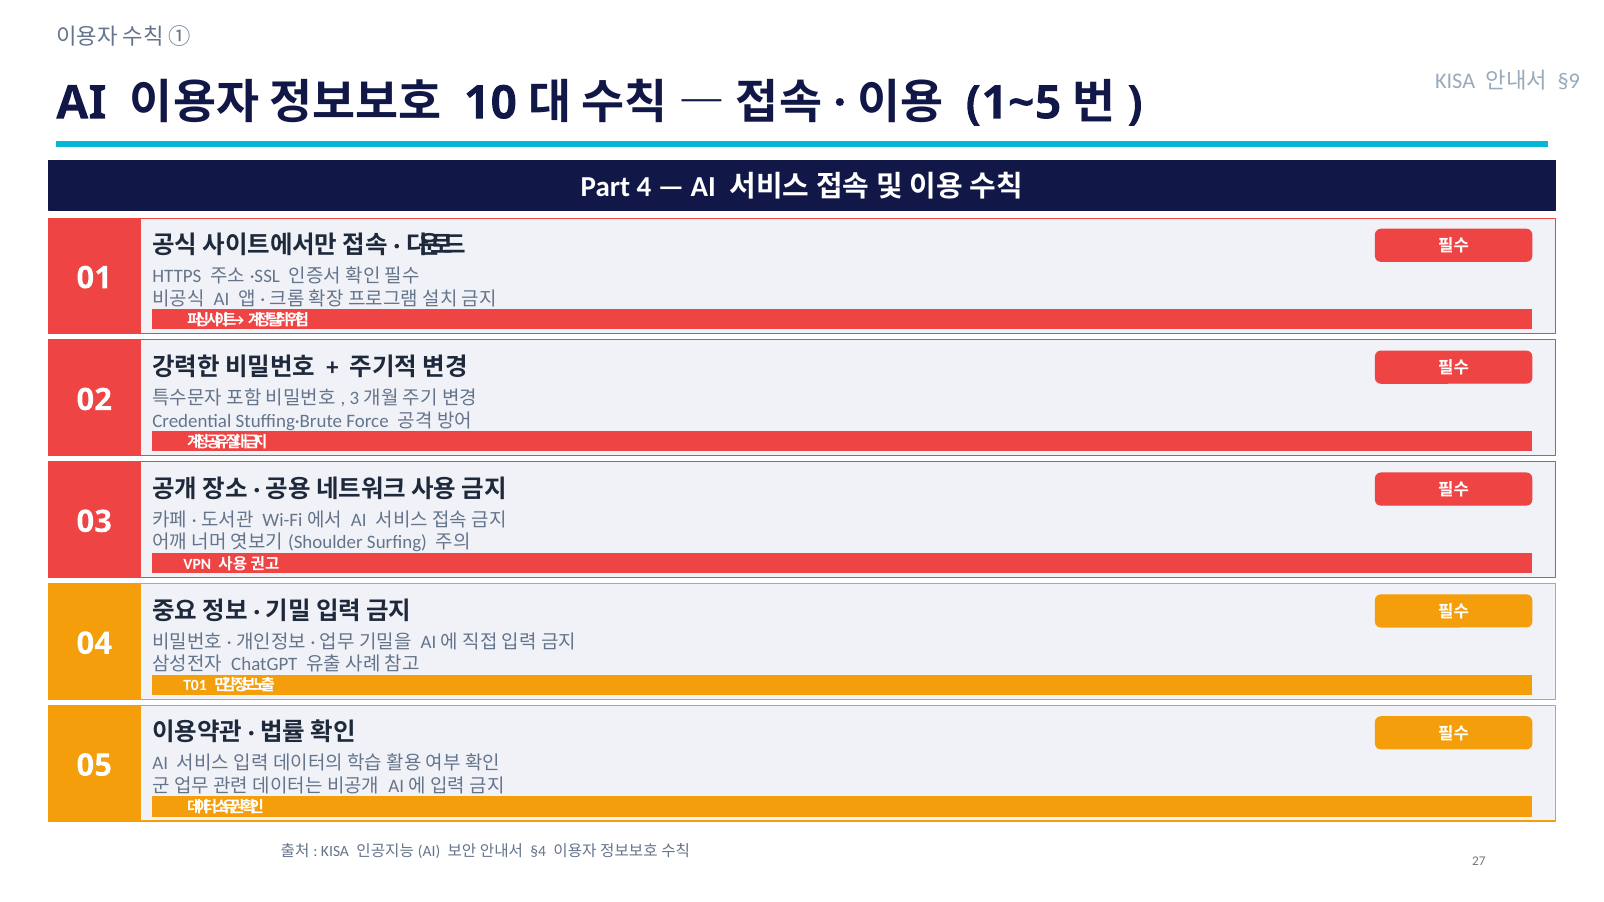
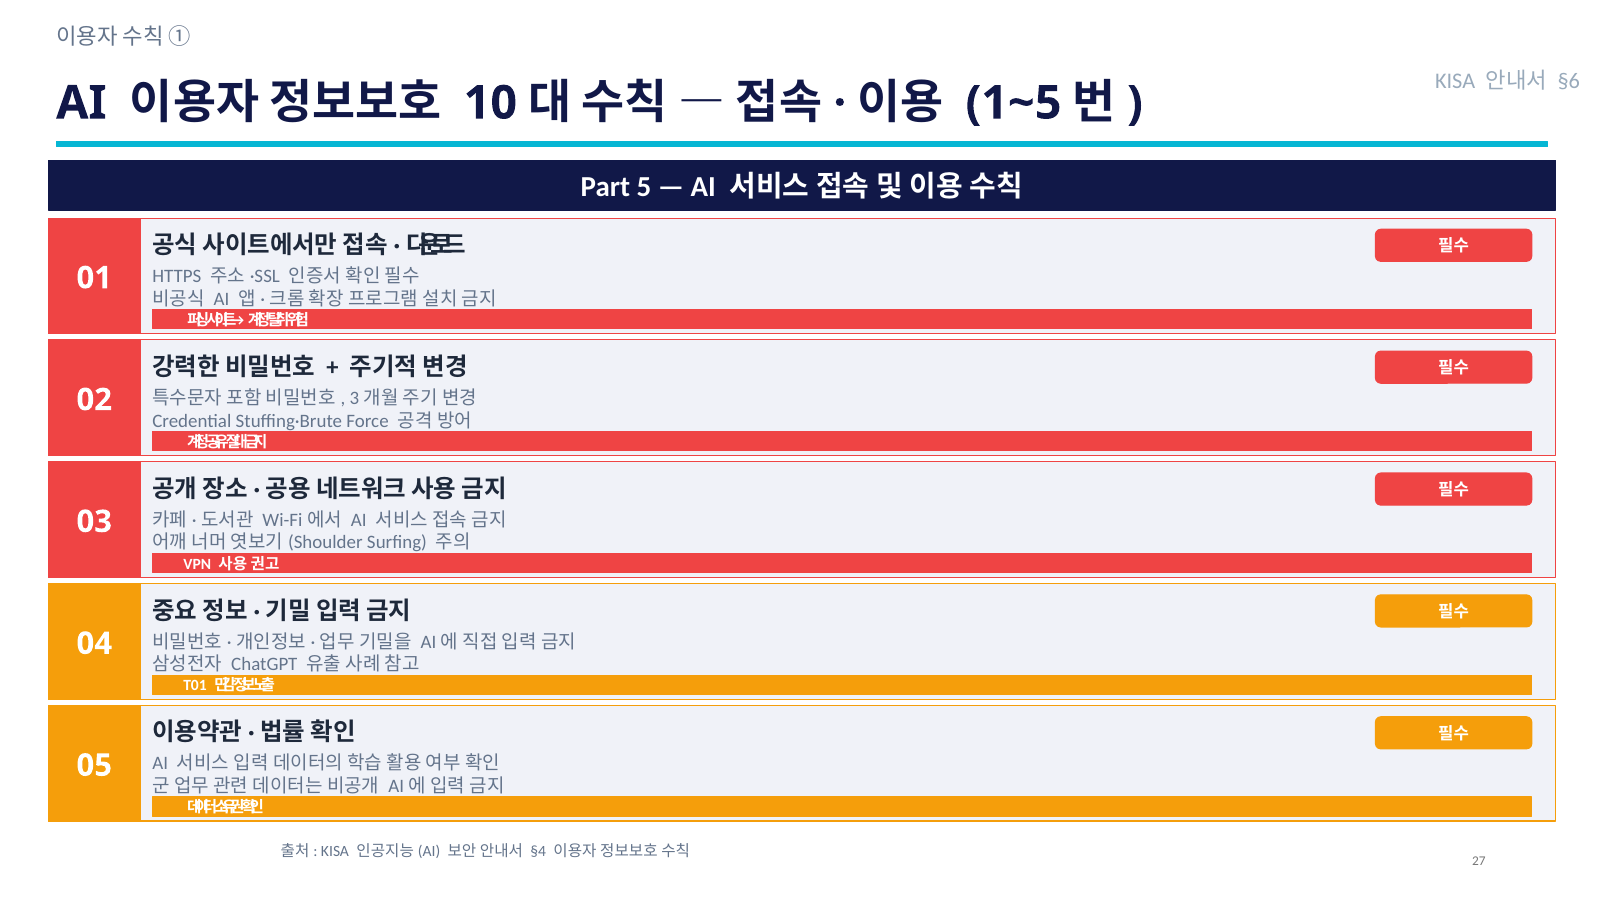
§9: §9 -> §6 (1569, 81)
4: 4 -> 5 (644, 187)
